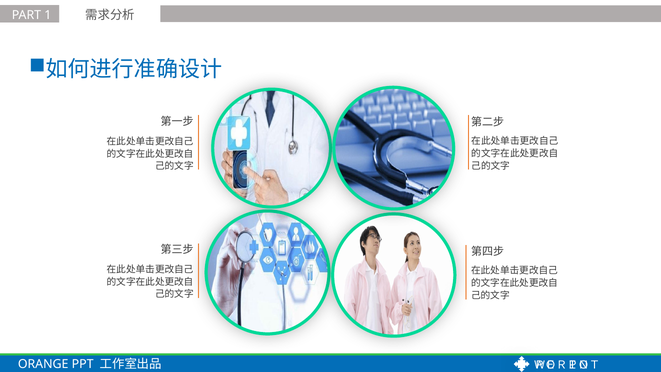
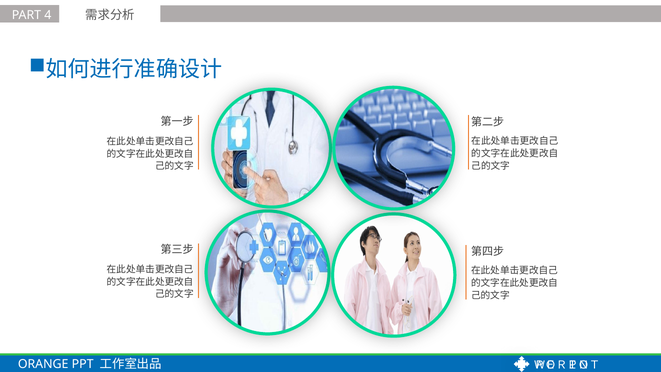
1: 1 -> 4 (48, 15)
